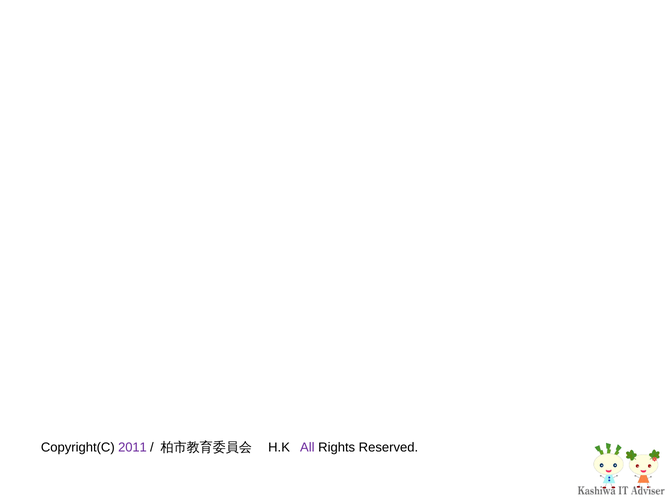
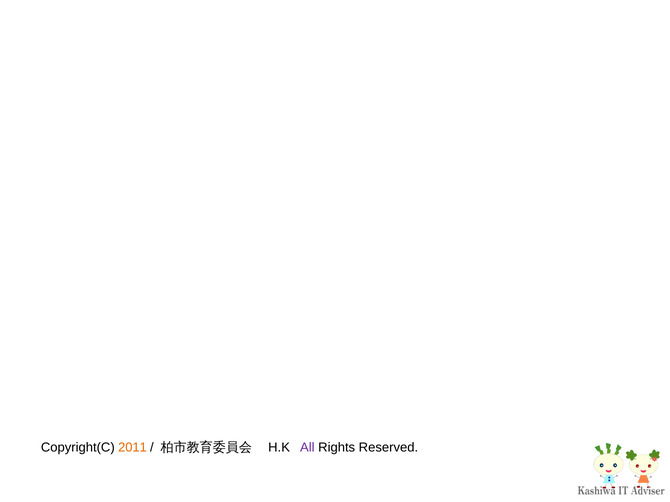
2011 colour: purple -> orange (133, 448)
